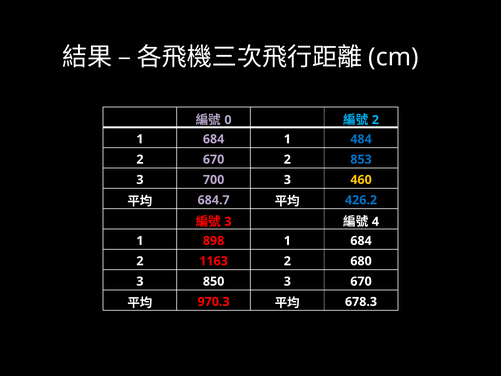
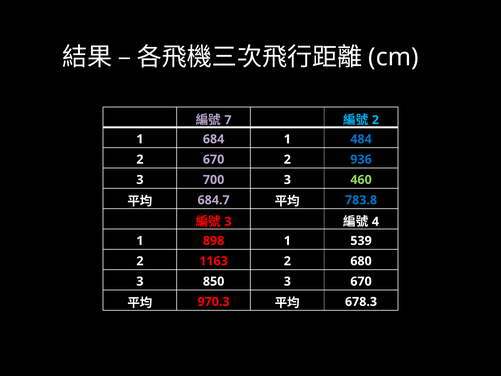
0: 0 -> 7 (228, 120)
853: 853 -> 936 (361, 159)
460 colour: yellow -> light green (361, 180)
426.2: 426.2 -> 783.8 (361, 200)
898 1 684: 684 -> 539 (361, 241)
